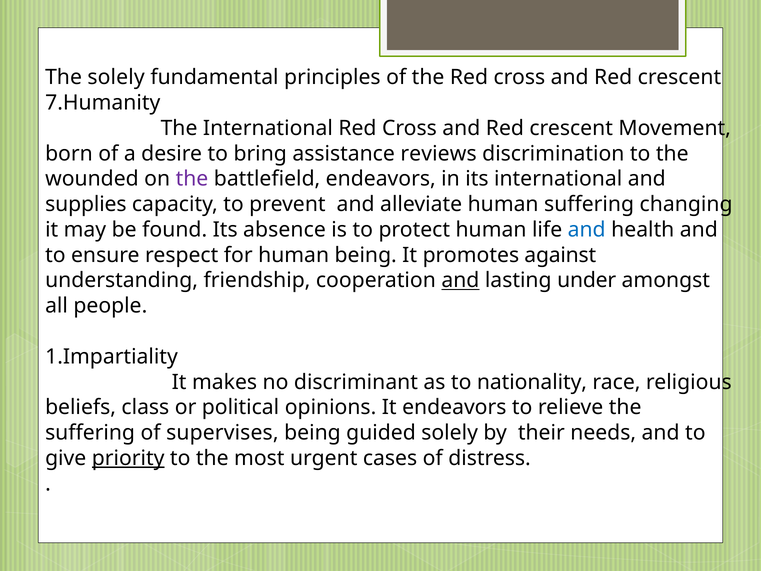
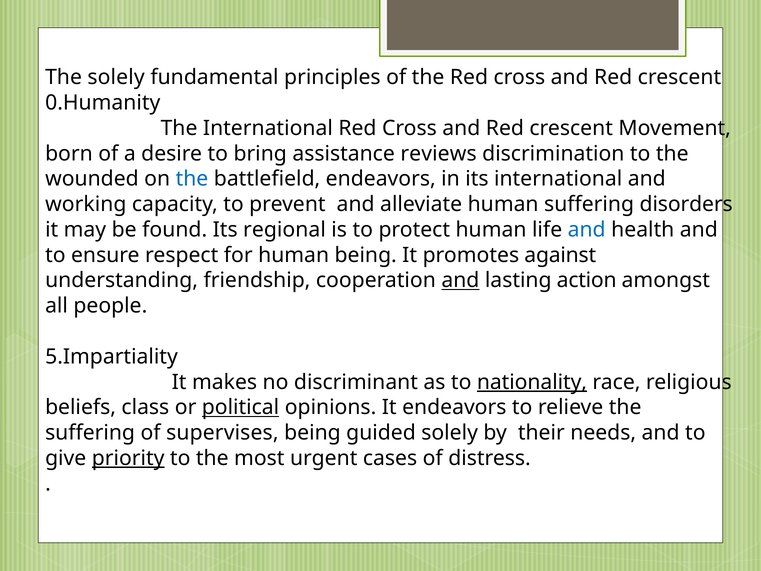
7.Humanity: 7.Humanity -> 0.Humanity (103, 103)
the colour: purple -> blue (192, 179)
supplies: supplies -> working (86, 204)
changing: changing -> disorders (686, 204)
absence: absence -> regional (284, 230)
under: under -> action (587, 280)
1.Impartiality: 1.Impartiality -> 5.Impartiality (111, 357)
nationality underline: none -> present (532, 382)
political underline: none -> present (241, 407)
